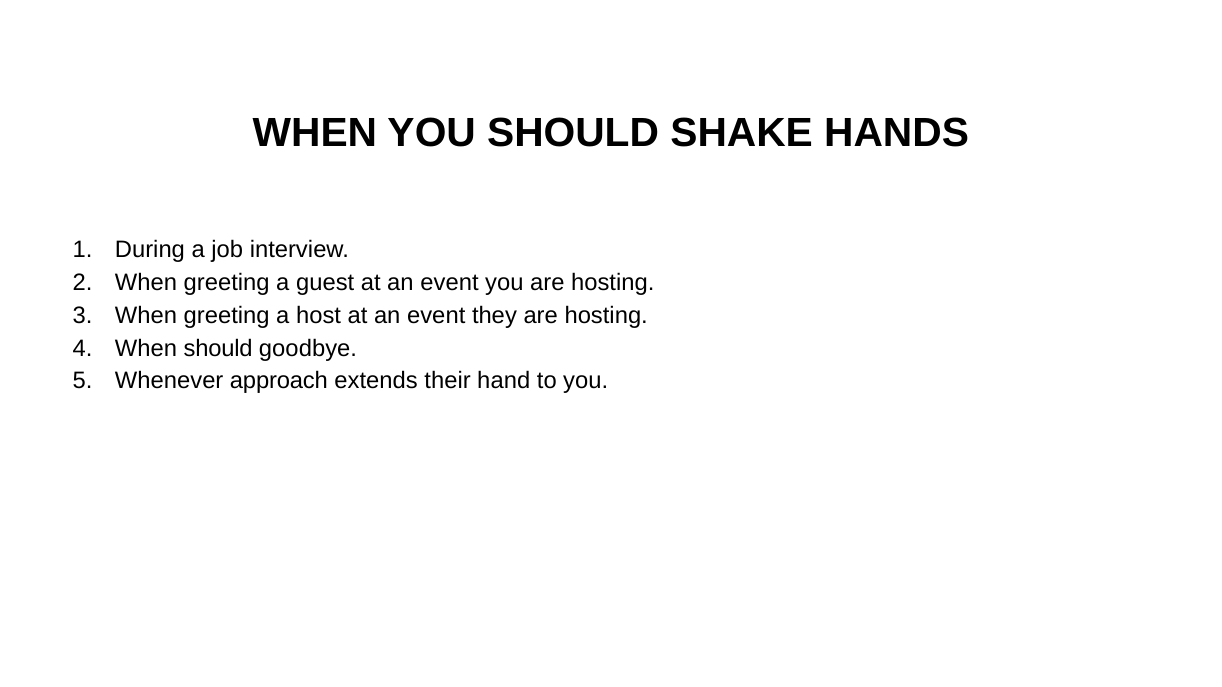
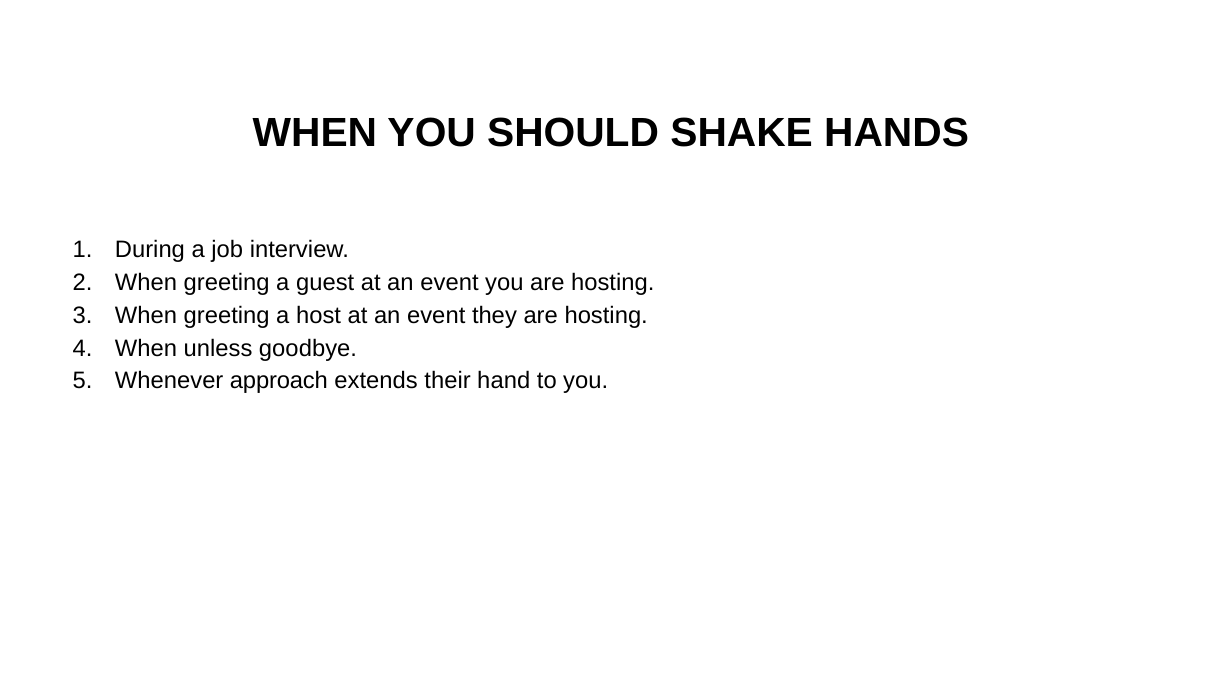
When should: should -> unless (218, 348)
